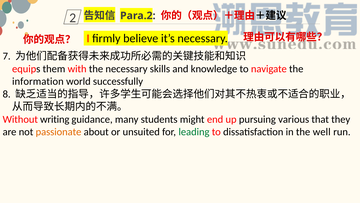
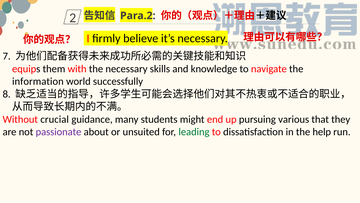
writing: writing -> crucial (55, 119)
passionate colour: orange -> purple (59, 132)
well: well -> help (322, 132)
